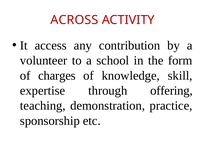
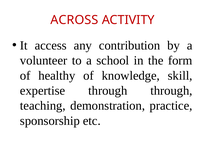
charges: charges -> healthy (57, 75)
through offering: offering -> through (171, 90)
